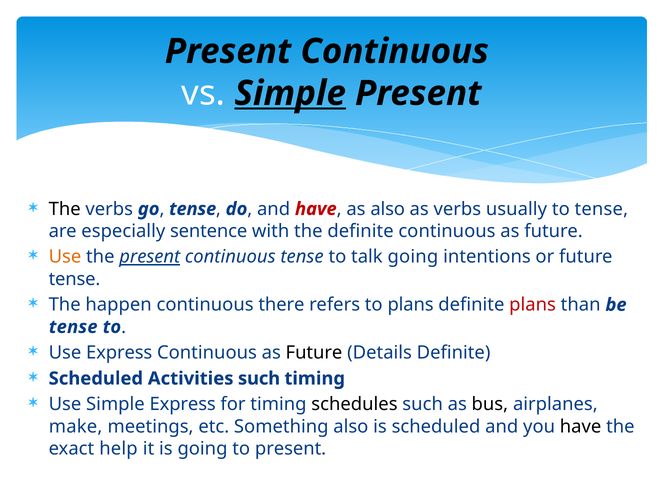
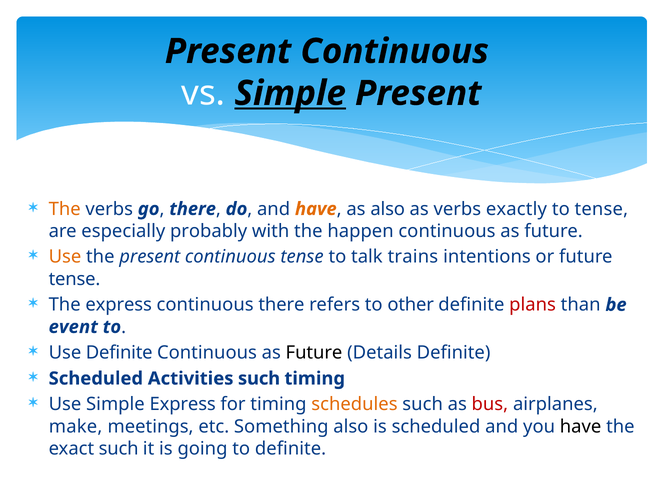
The colour: black -> orange (65, 209)
tense: tense -> there (193, 209)
have colour: red -> orange (316, 209)
usually: usually -> exactly (516, 209)
sentence: sentence -> probably (209, 231)
the definite: definite -> happen (361, 231)
present underline: present -> none (150, 257)
talk going: going -> trains (413, 257)
The happen: happen -> express (119, 305)
to plans: plans -> other (411, 305)
tense: tense -> event (73, 327)
Use Express: Express -> Definite (119, 353)
schedules colour: black -> orange (354, 405)
bus colour: black -> red (490, 405)
exact help: help -> such (119, 449)
to present: present -> definite (291, 449)
